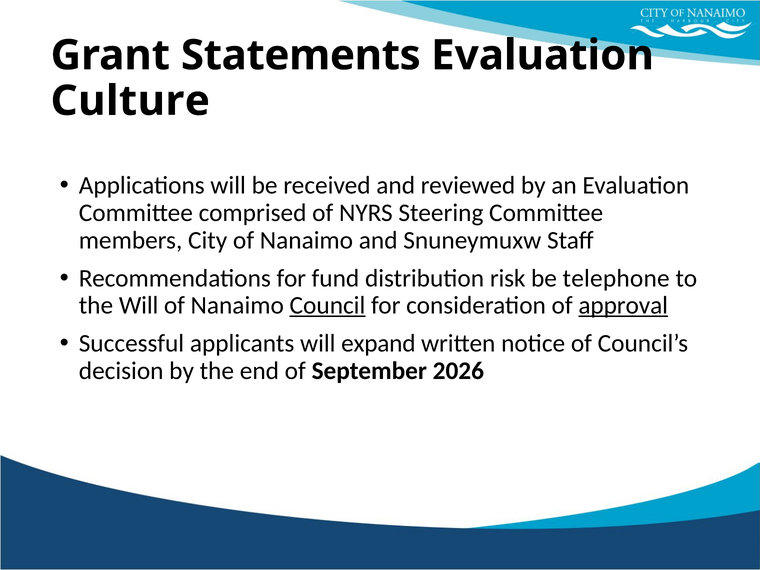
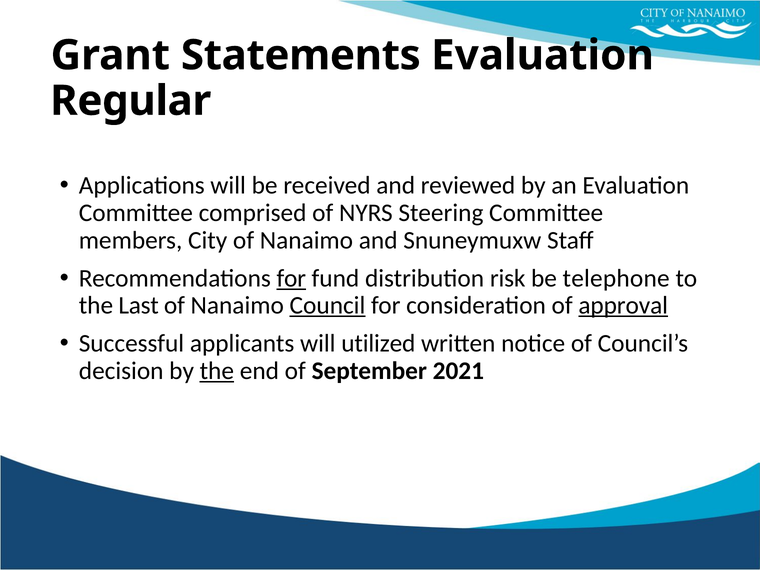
Culture: Culture -> Regular (131, 101)
for underline: none -> present (291, 278)
the Will: Will -> Last (139, 306)
expand: expand -> utilized (378, 343)
the underline: none -> present (217, 371)
2026: 2026 -> 2021 (458, 371)
